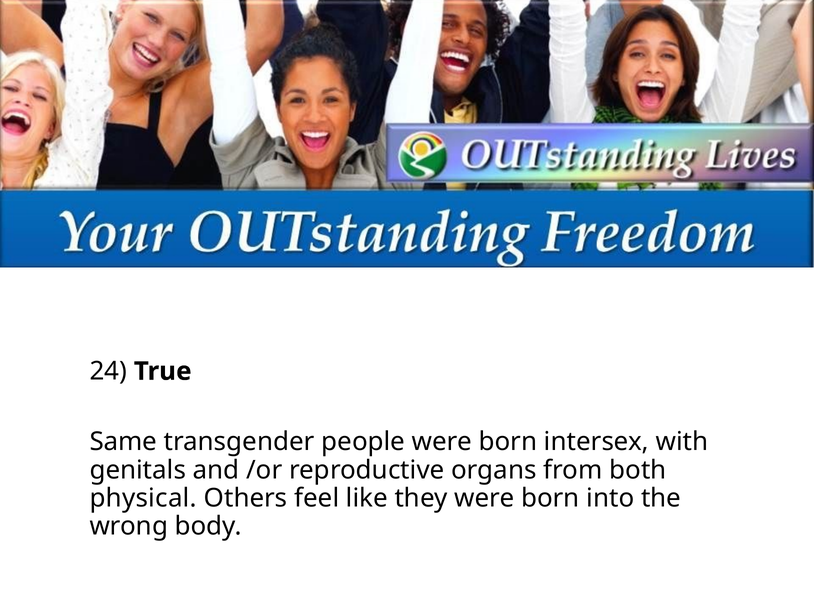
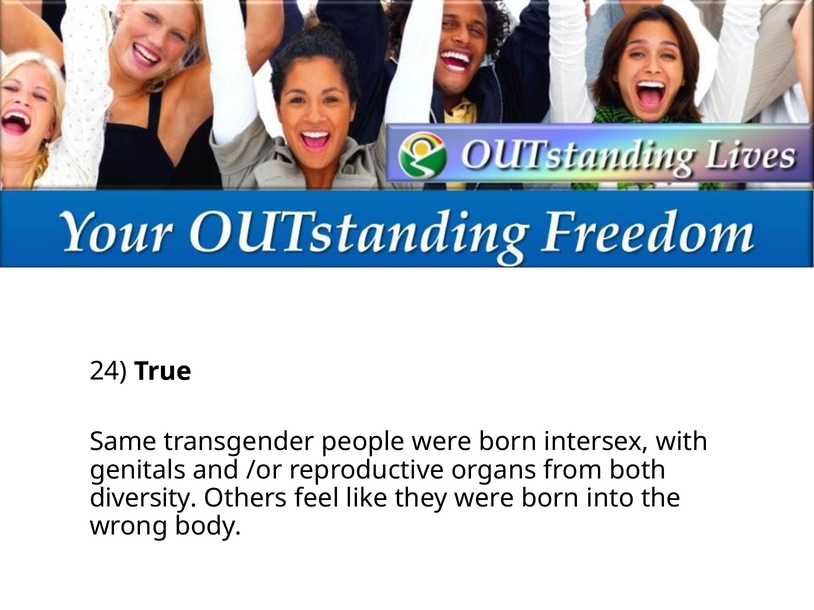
physical: physical -> diversity (143, 498)
